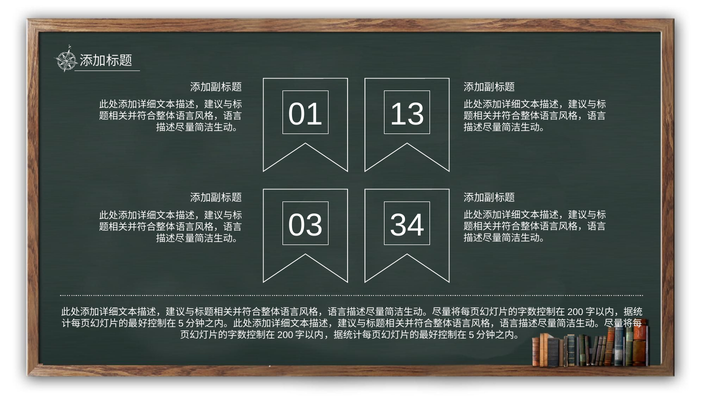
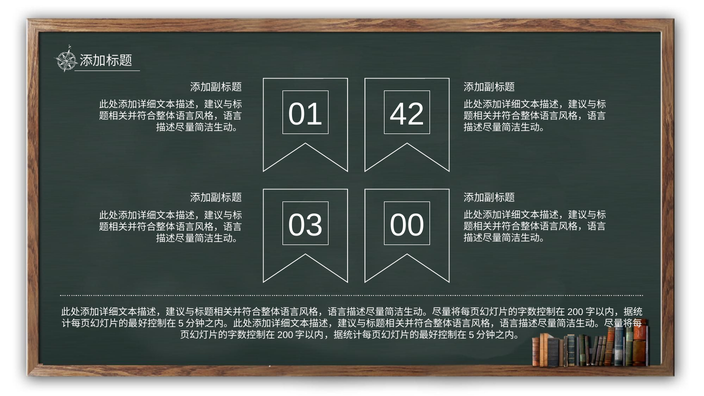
13: 13 -> 42 (407, 115)
34: 34 -> 00 (407, 225)
